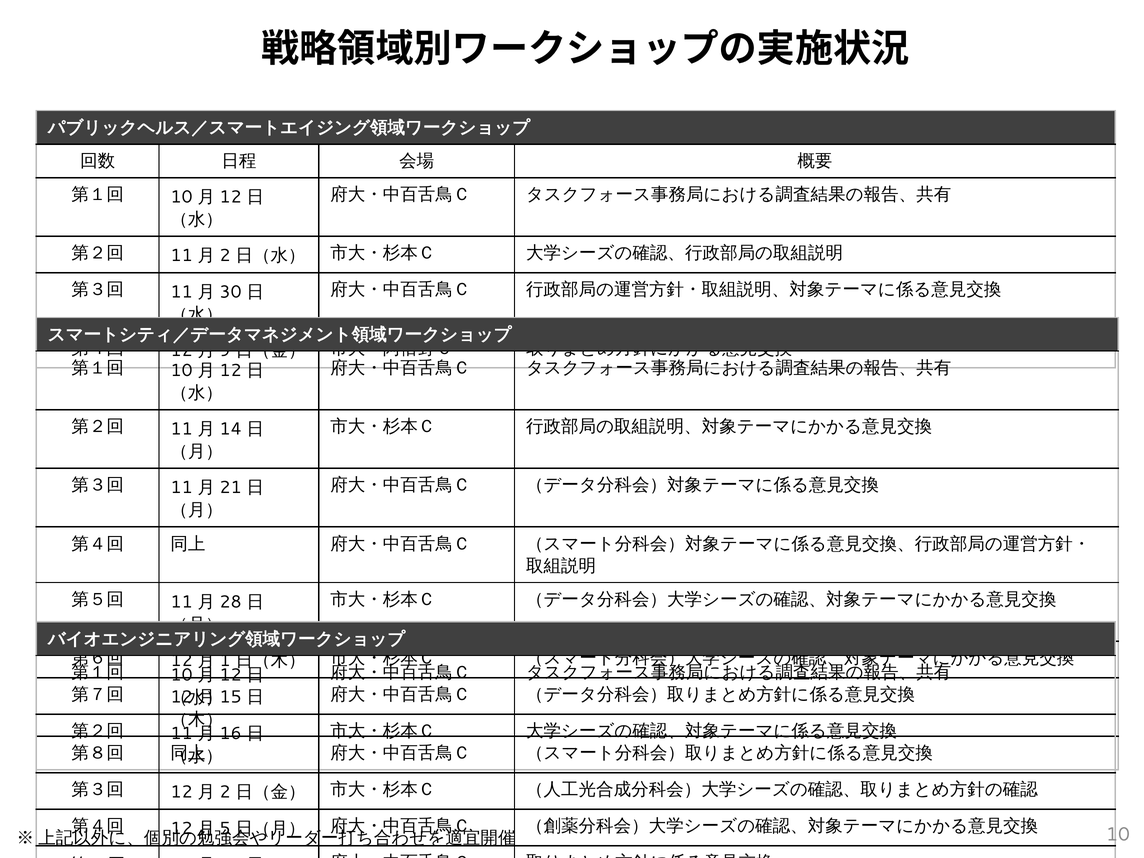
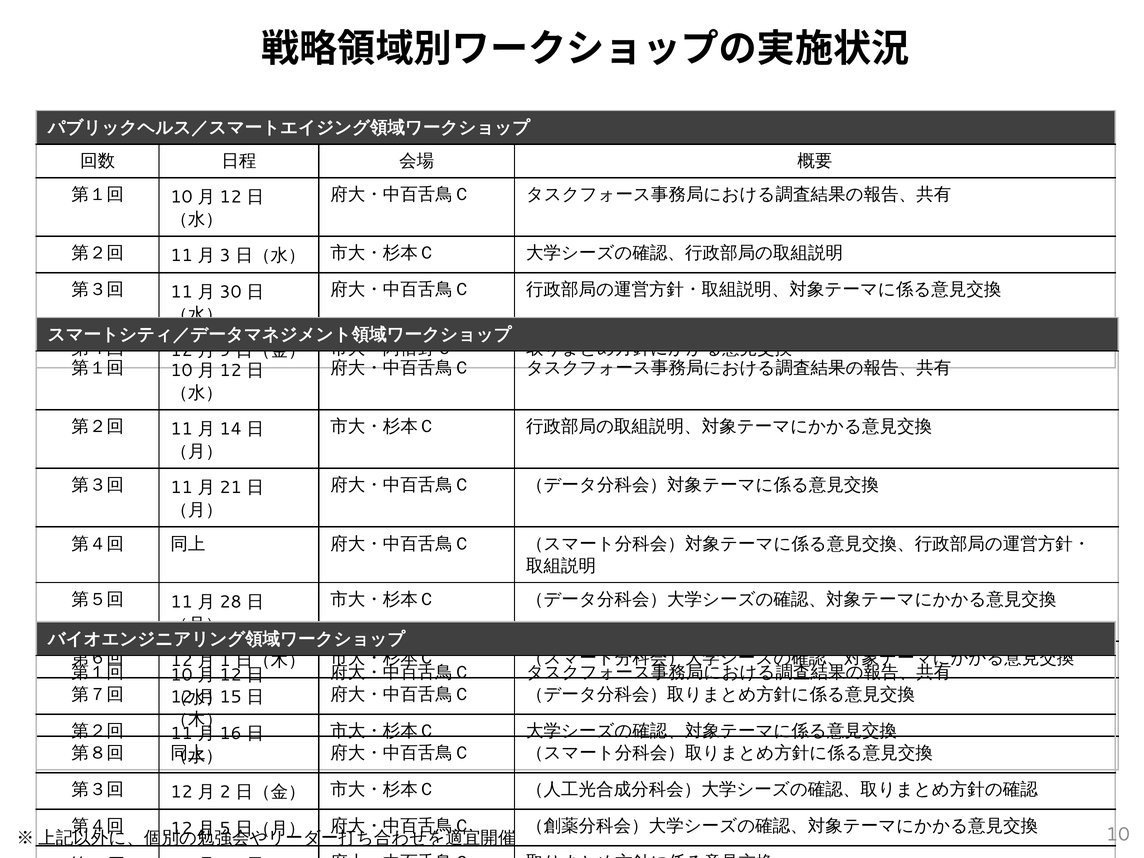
2: 2 -> 3 (225, 256)
